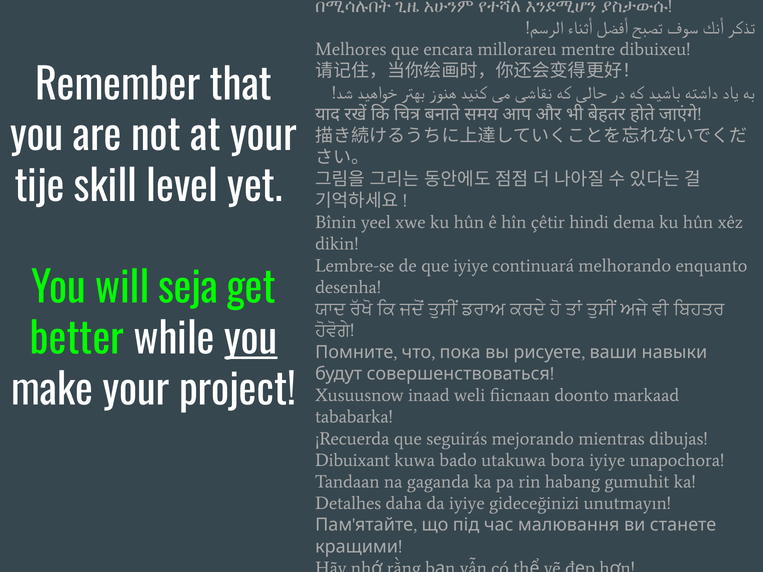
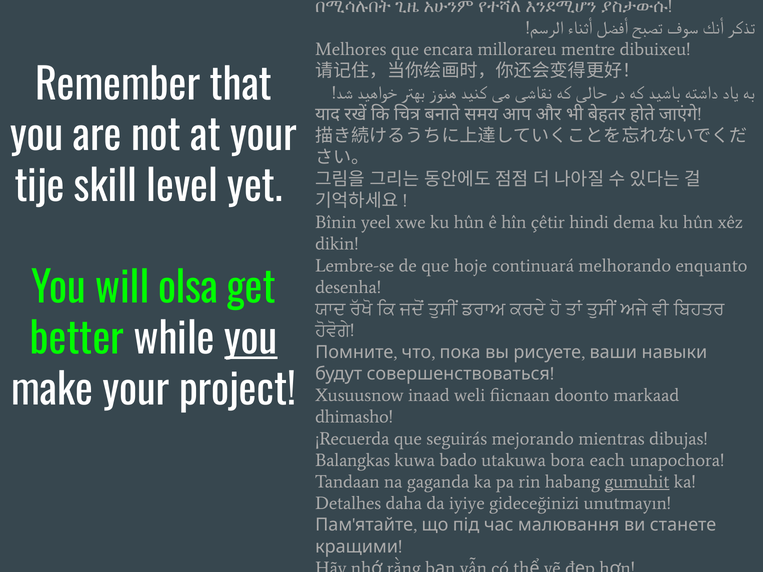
que iyiye: iyiye -> hoje (471, 266)
seja: seja -> olsa (188, 289)
tababarka: tababarka -> dhimasho (354, 417)
Dibuixant: Dibuixant -> Balangkas (353, 460)
bora iyiye: iyiye -> each (607, 460)
gumuhit underline: none -> present (637, 482)
